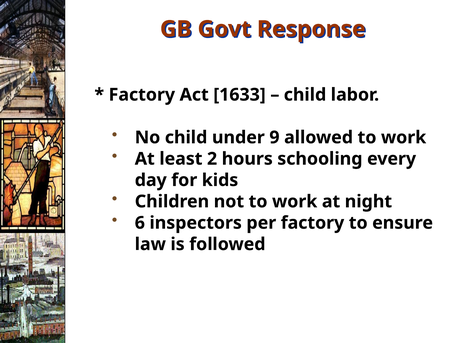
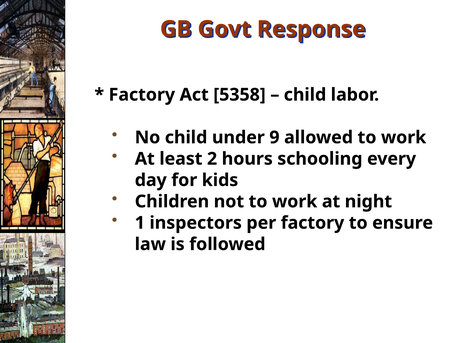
1633: 1633 -> 5358 (240, 95)
6: 6 -> 1 (140, 223)
